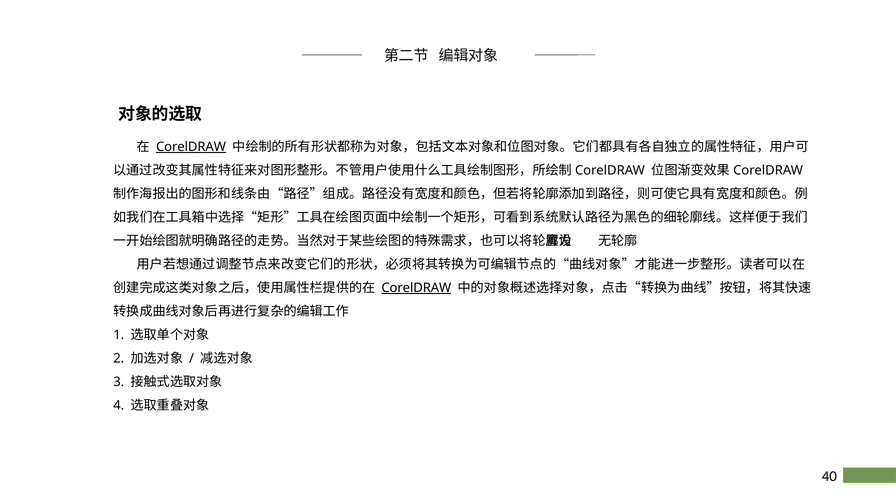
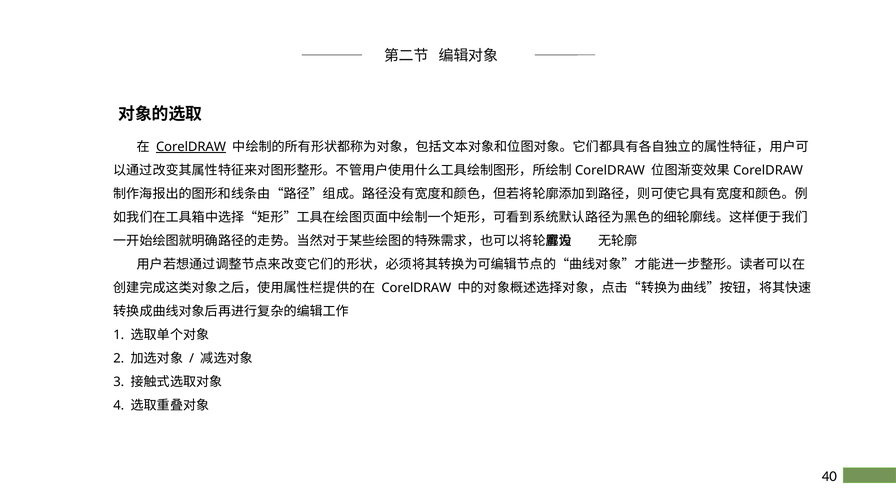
CorelDRAW underline: present -> none (416, 288)
